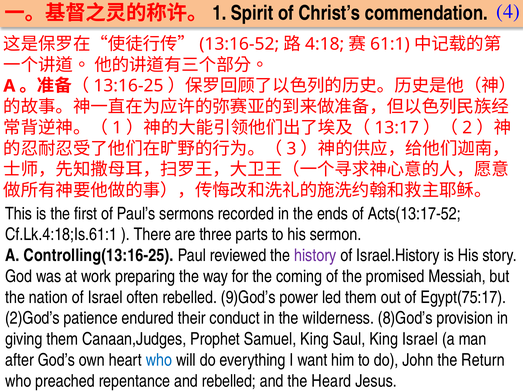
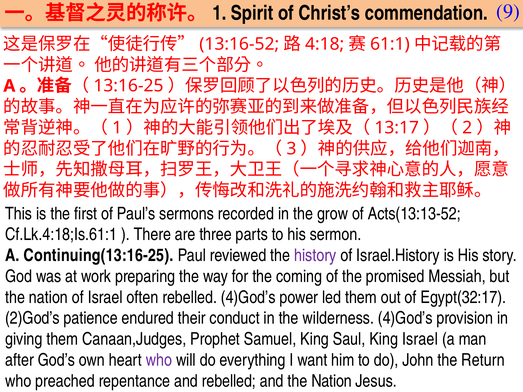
4: 4 -> 9 (508, 12)
ends: ends -> grow (333, 214)
Acts(13:17-52: Acts(13:17-52 -> Acts(13:13-52 (414, 214)
Controlling(13:16-25: Controlling(13:16-25 -> Continuing(13:16-25 (98, 256)
rebelled 9)God’s: 9)God’s -> 4)God’s (248, 297)
Egypt(75:17: Egypt(75:17 -> Egypt(32:17 (463, 297)
wilderness 8)God’s: 8)God’s -> 4)God’s (405, 318)
who colour: blue -> purple (159, 360)
and the Heard: Heard -> Nation (332, 381)
